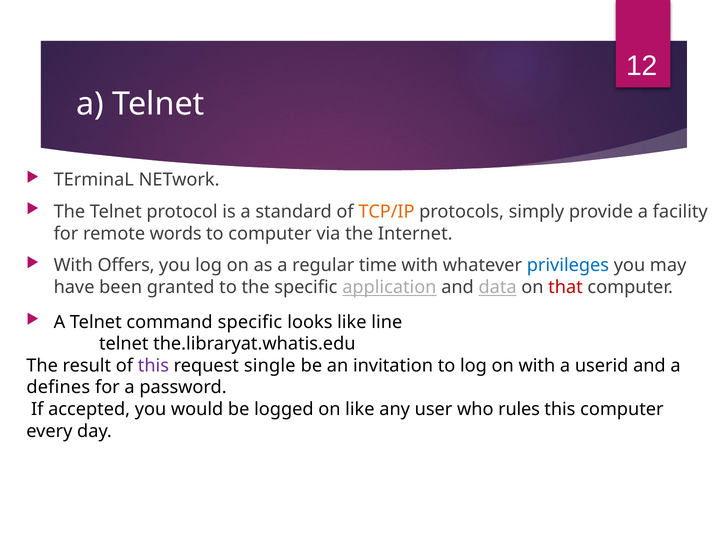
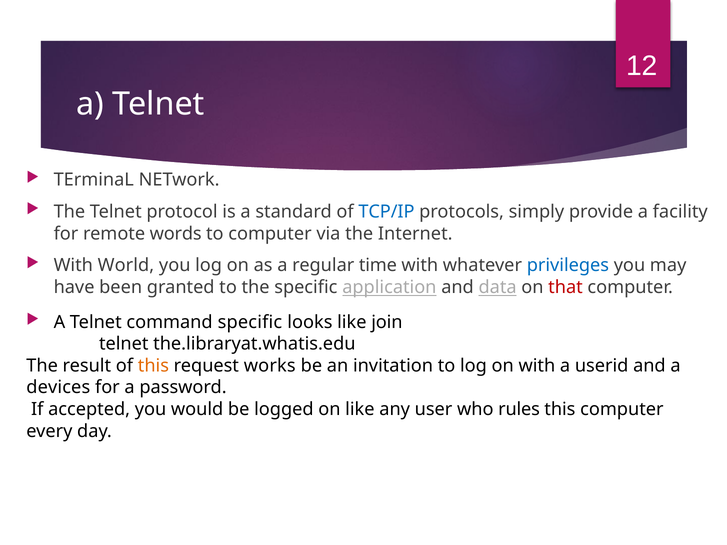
TCP/IP colour: orange -> blue (386, 212)
Offers: Offers -> World (126, 266)
line: line -> join (387, 322)
this colour: purple -> orange (153, 366)
single: single -> works (270, 366)
defines: defines -> devices (58, 388)
